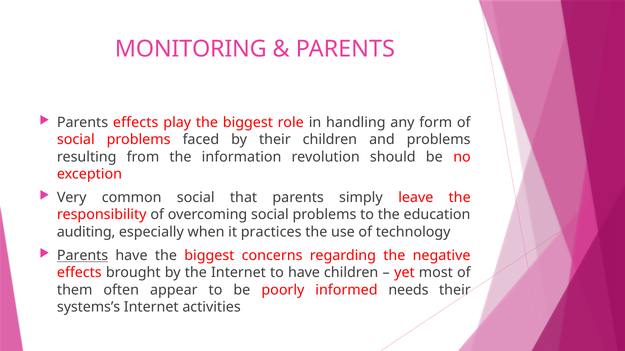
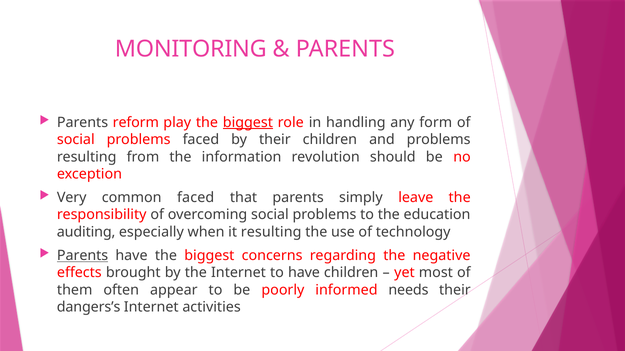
Parents effects: effects -> reform (136, 123)
biggest underline: none -> present (248, 123)
common social: social -> faced (196, 198)
it practices: practices -> resulting (271, 232)
systems’s: systems’s -> dangers’s (89, 308)
